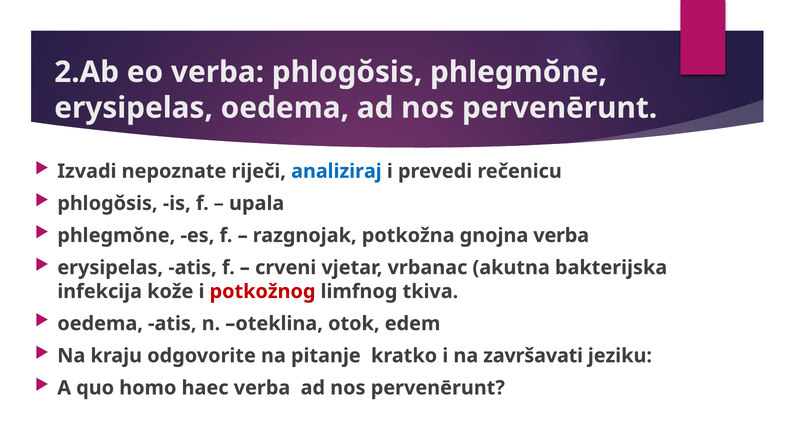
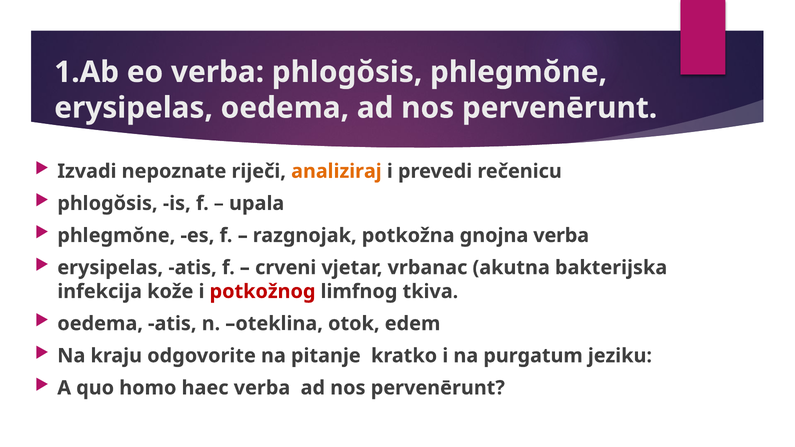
2.Ab: 2.Ab -> 1.Ab (87, 72)
analiziraj colour: blue -> orange (336, 171)
završavati: završavati -> purgatum (533, 356)
